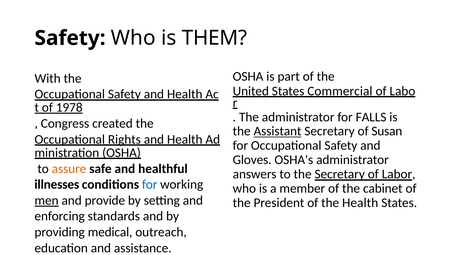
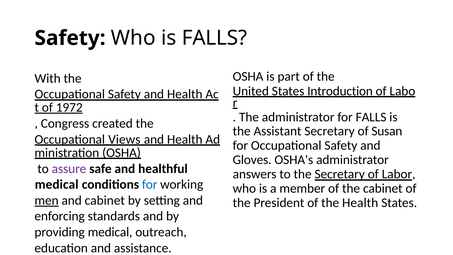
is THEM: THEM -> FALLS (214, 38)
Commercial: Commercial -> Introduction (340, 91)
1978: 1978 -> 1972 (69, 107)
Assistant underline: present -> none (278, 131)
Rights: Rights -> Views (124, 139)
assure colour: orange -> purple (69, 169)
illnesses: illnesses -> medical (57, 184)
and provide: provide -> cabinet (105, 200)
